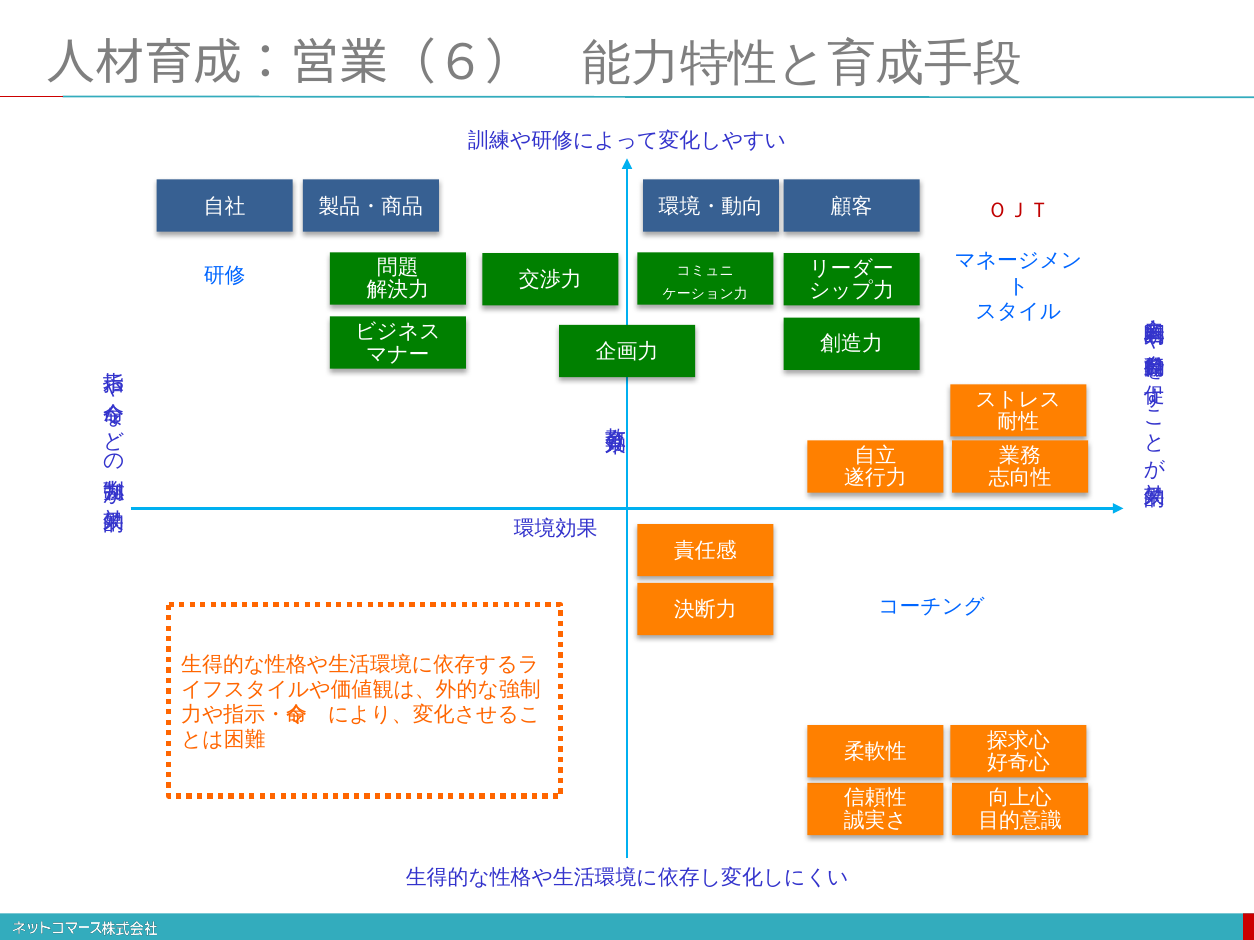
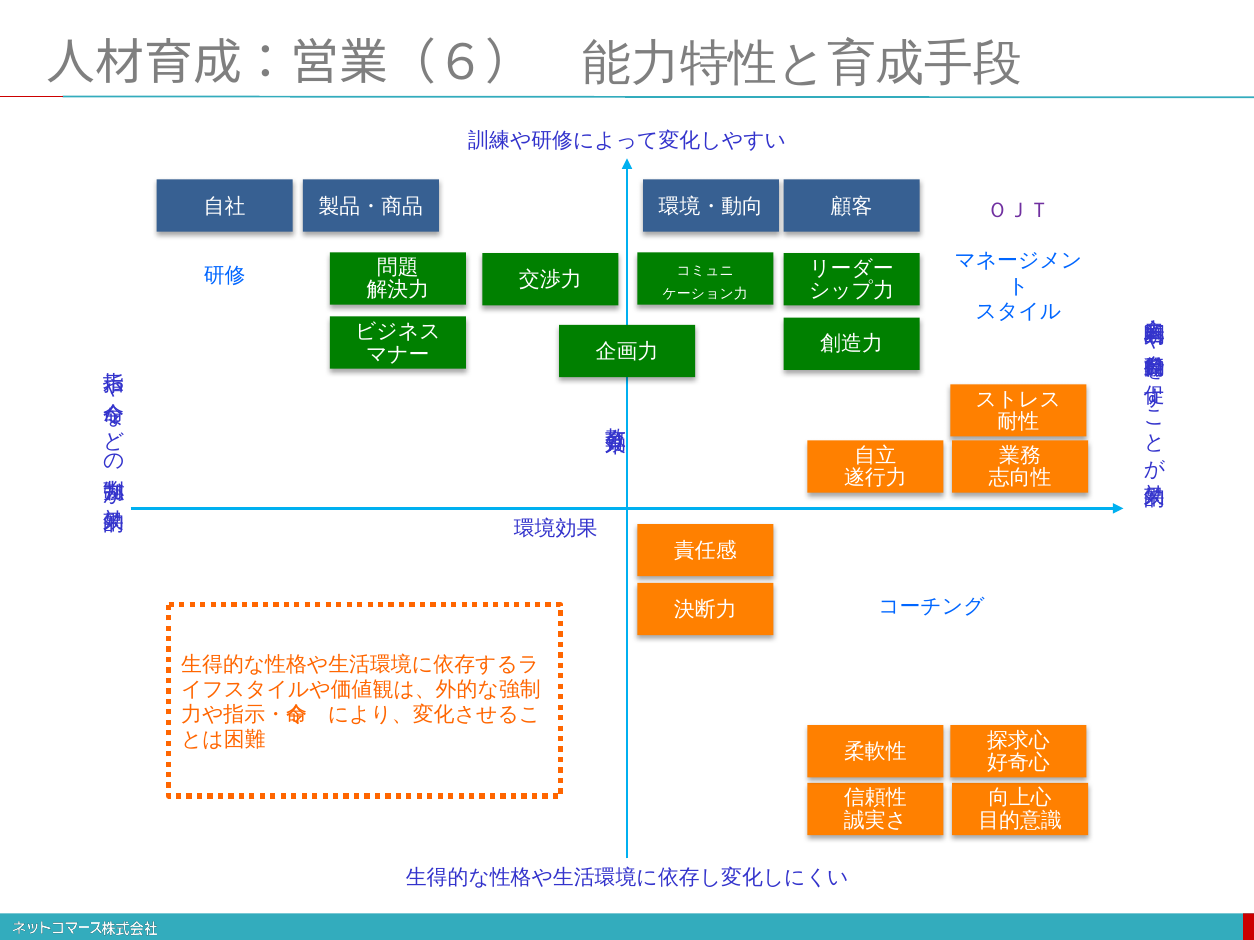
ＯＪＴ colour: red -> purple (1018, 211)
